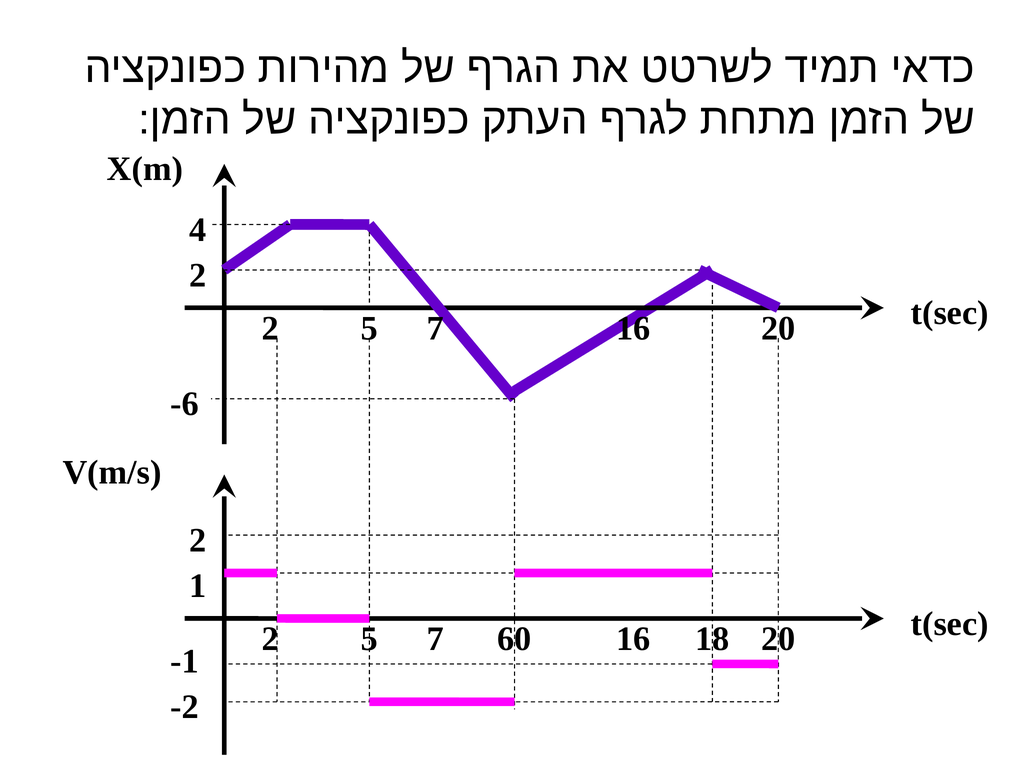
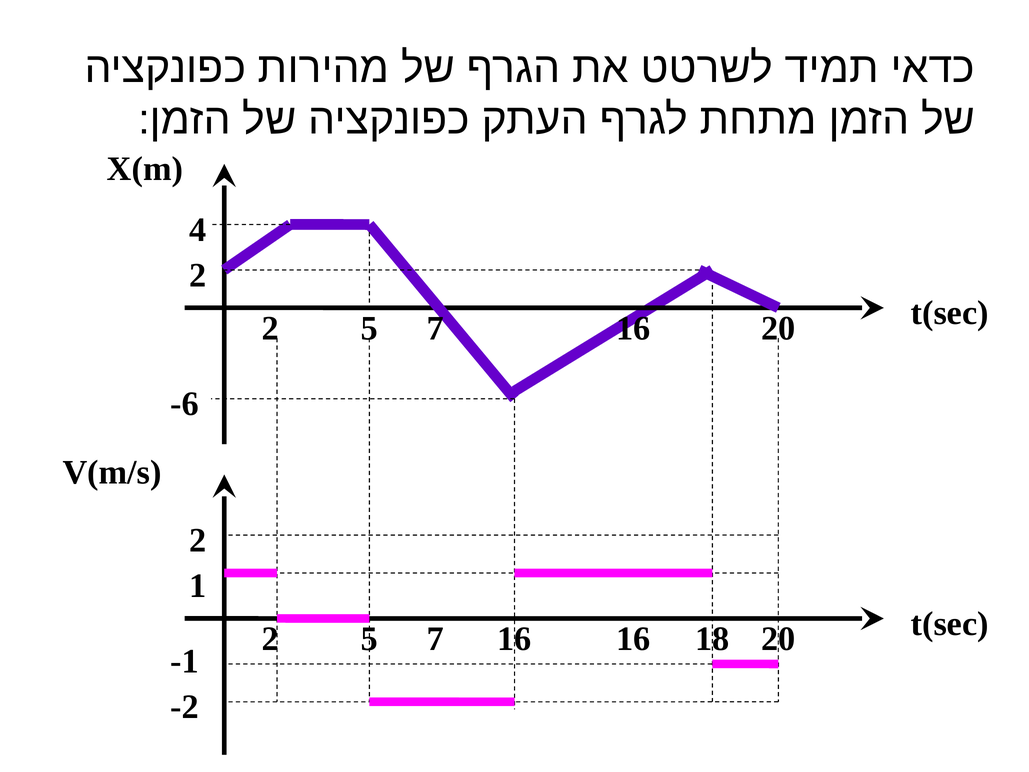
7 60: 60 -> 16 (514, 639)
